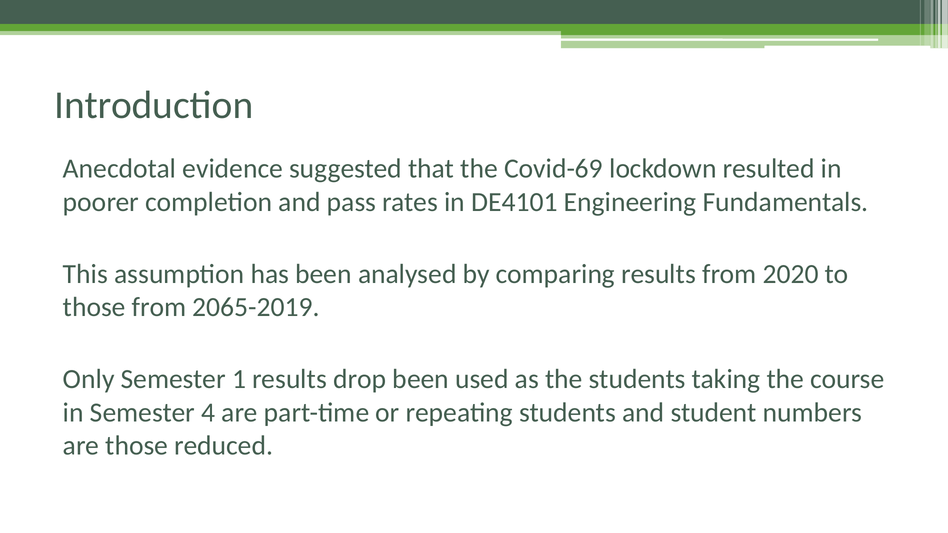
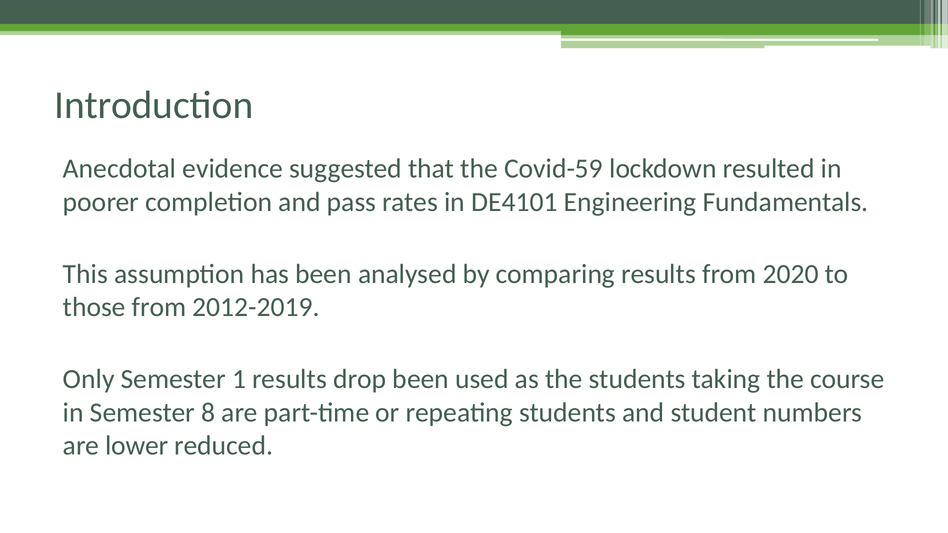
Covid-69: Covid-69 -> Covid-59 (554, 169)
2065-2019: 2065-2019 -> 2012-2019 (256, 307)
4: 4 -> 8 (208, 413)
are those: those -> lower (137, 446)
